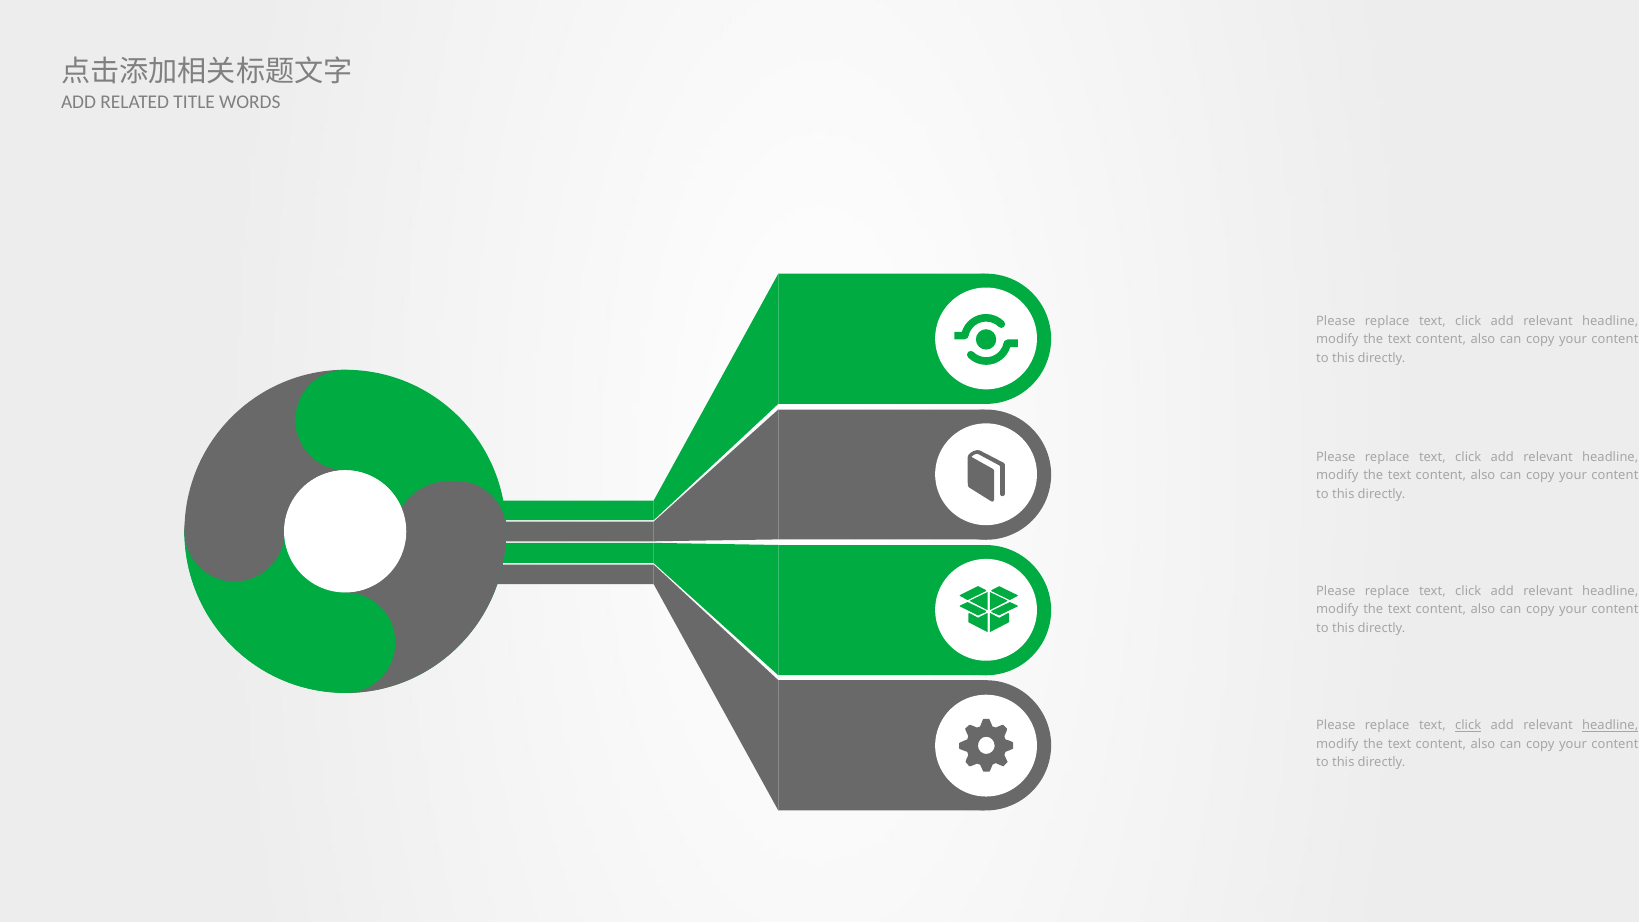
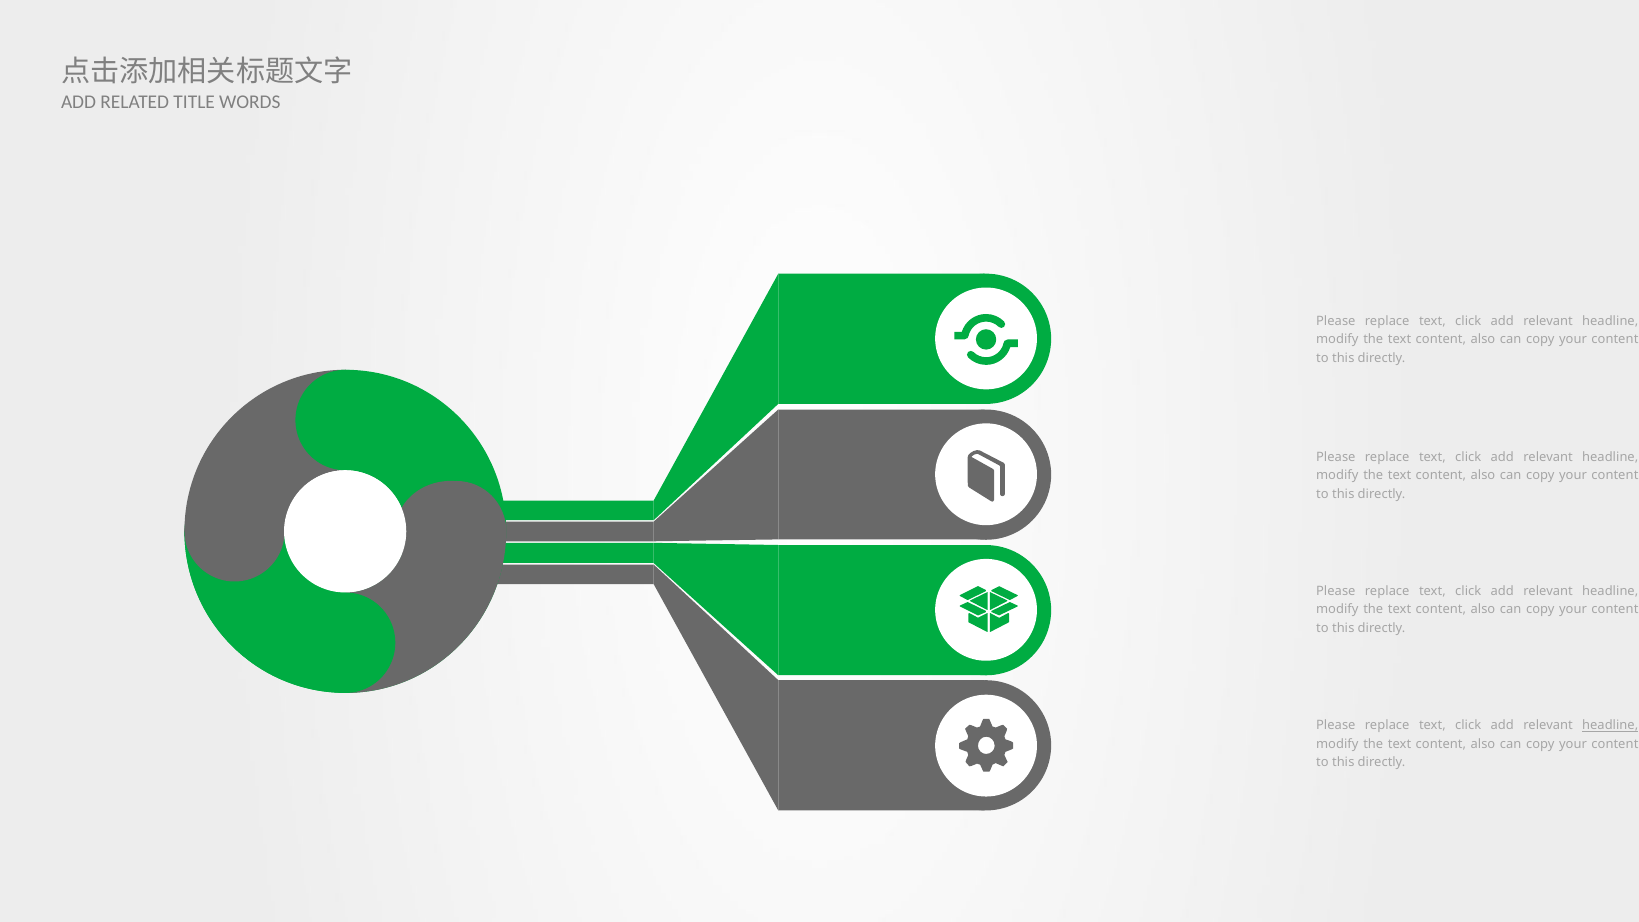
click underline: present -> none (1468, 725)
